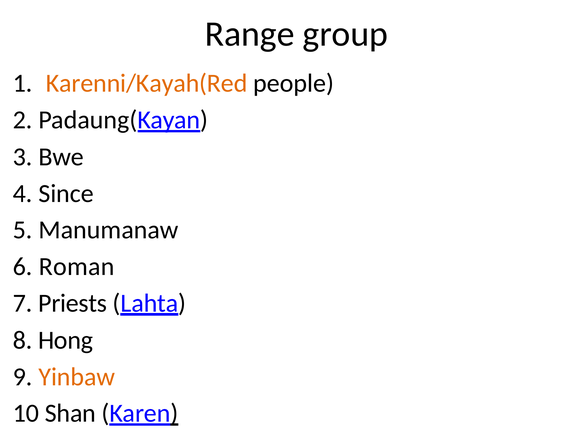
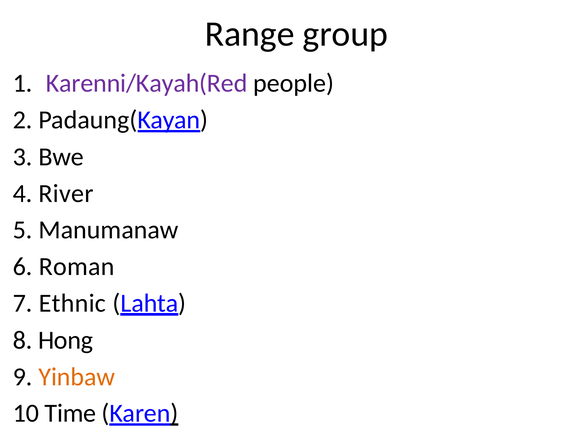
Karenni/Kayah(Red colour: orange -> purple (147, 83)
Since: Since -> River (66, 193)
Priests: Priests -> Ethnic (72, 303)
Shan: Shan -> Time (70, 413)
